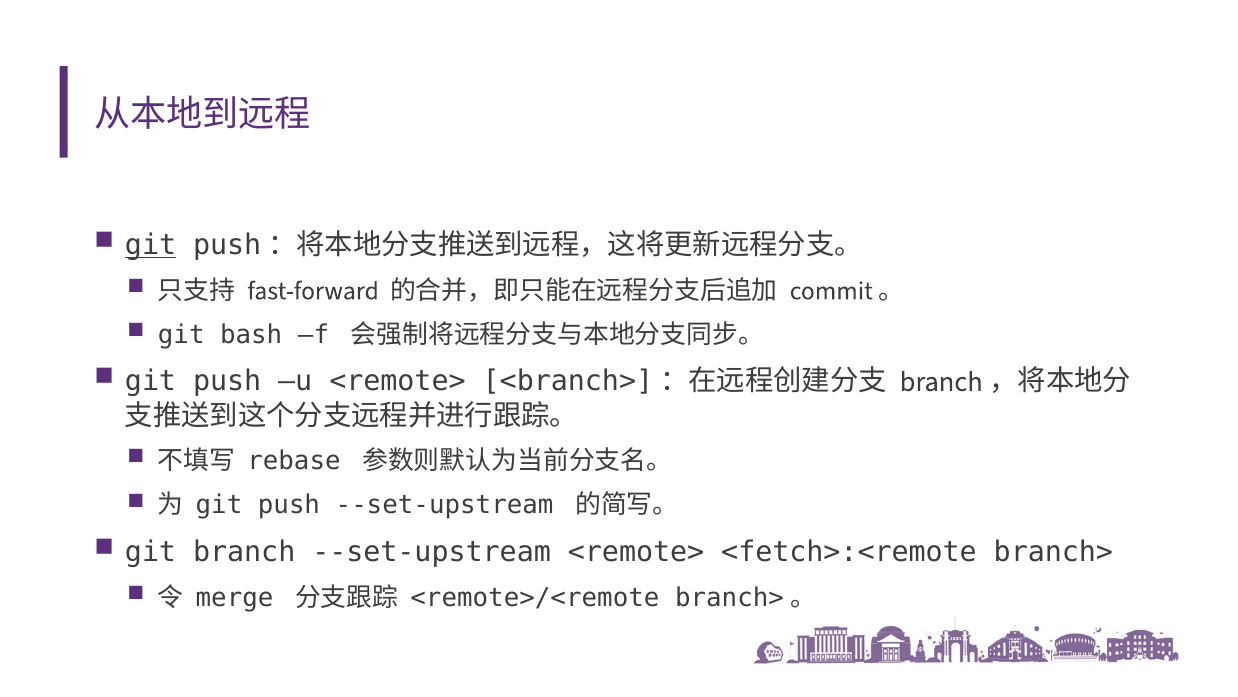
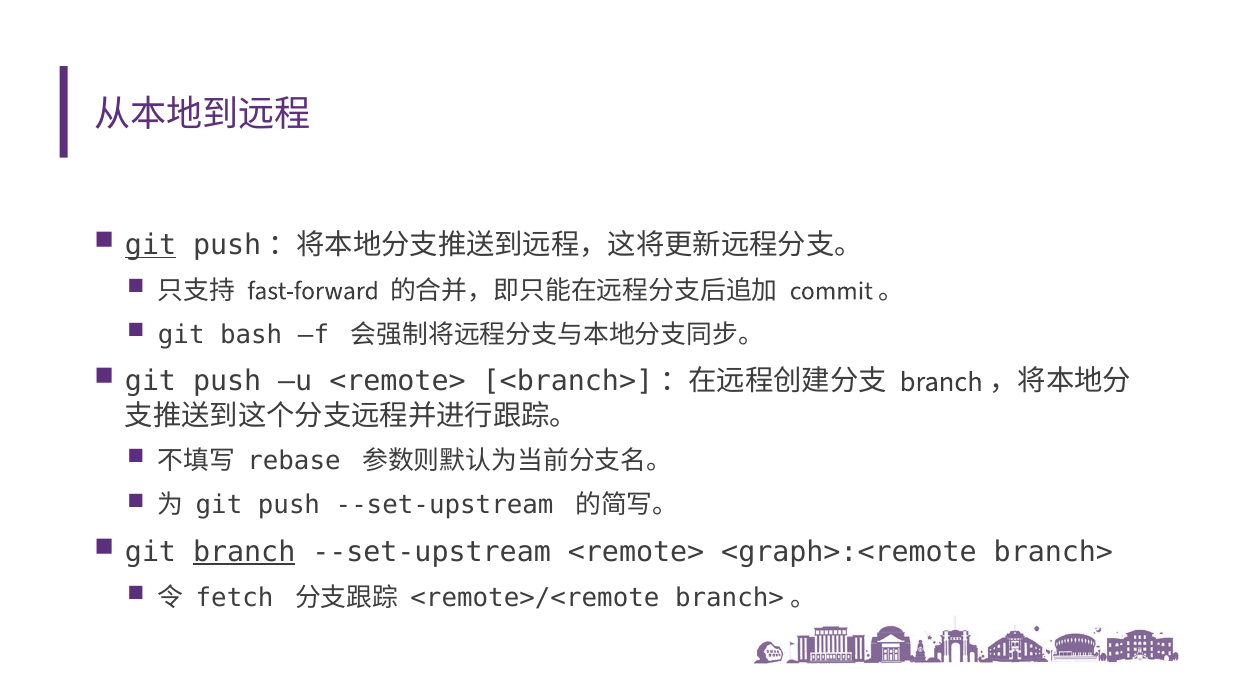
branch underline: none -> present (244, 551)
<fetch>:<remote: <fetch>:<remote -> <graph>:<remote (849, 551)
merge: merge -> fetch (235, 597)
